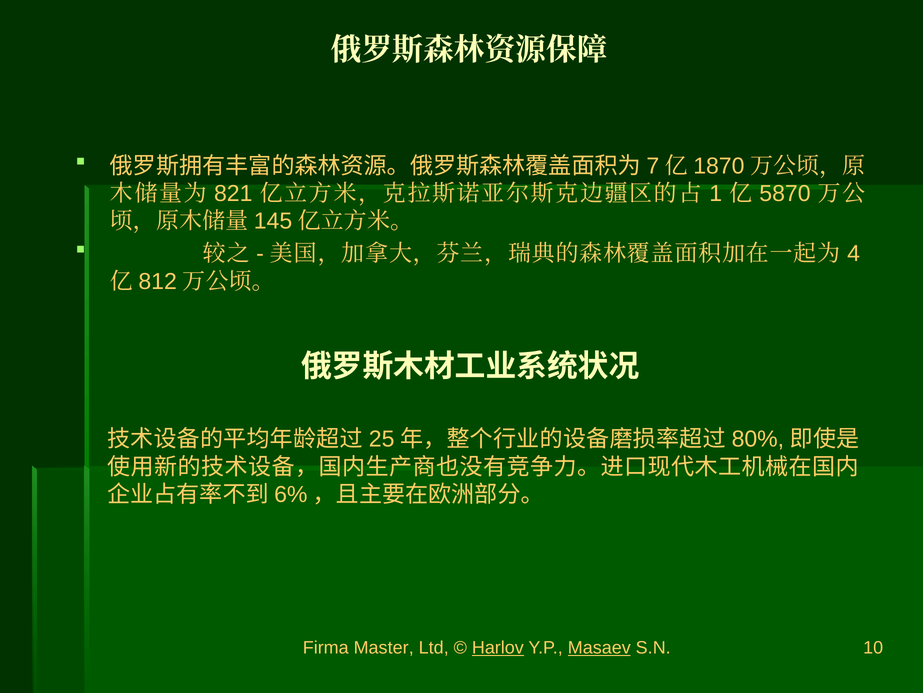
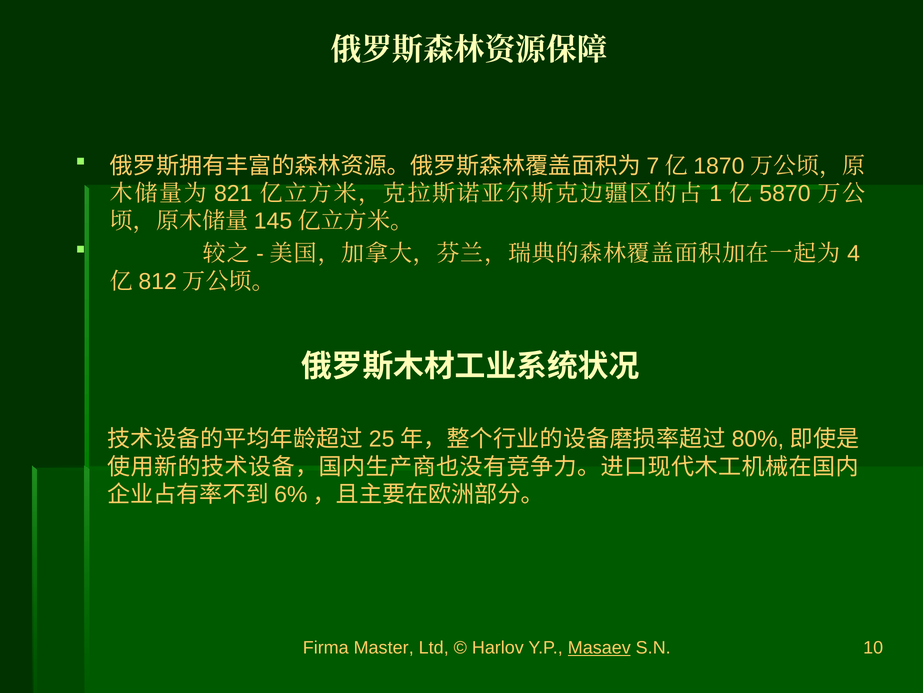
Harlov underline: present -> none (498, 647)
